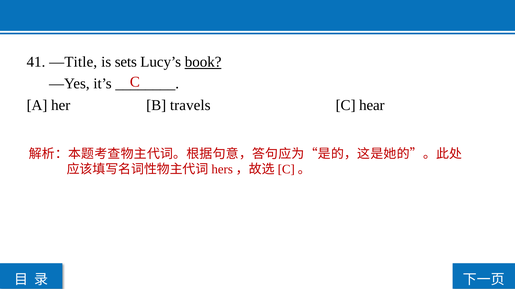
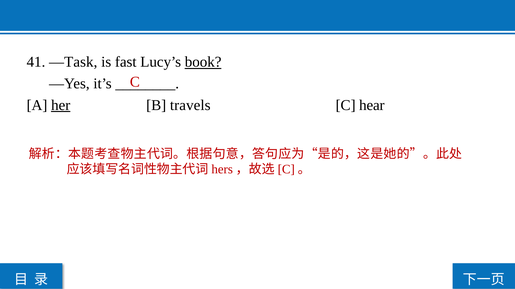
—Title: —Title -> —Task (73, 62)
sets: sets -> fast (126, 62)
her underline: none -> present (61, 105)
